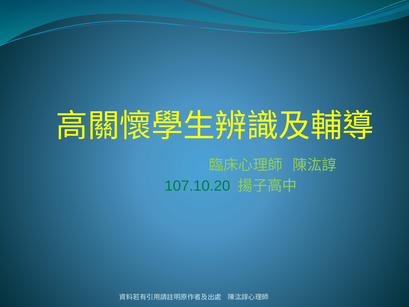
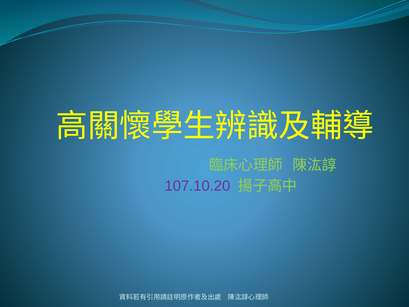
107.10.20 colour: green -> purple (197, 186)
